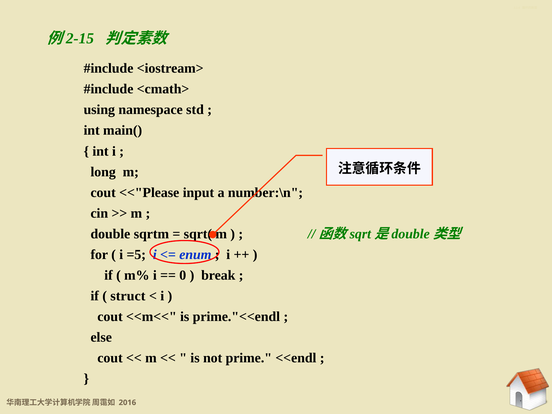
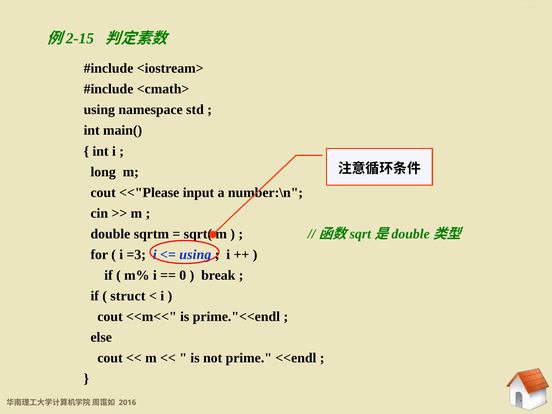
=5: =5 -> =3 (136, 255)
enum: enum -> using (195, 255)
